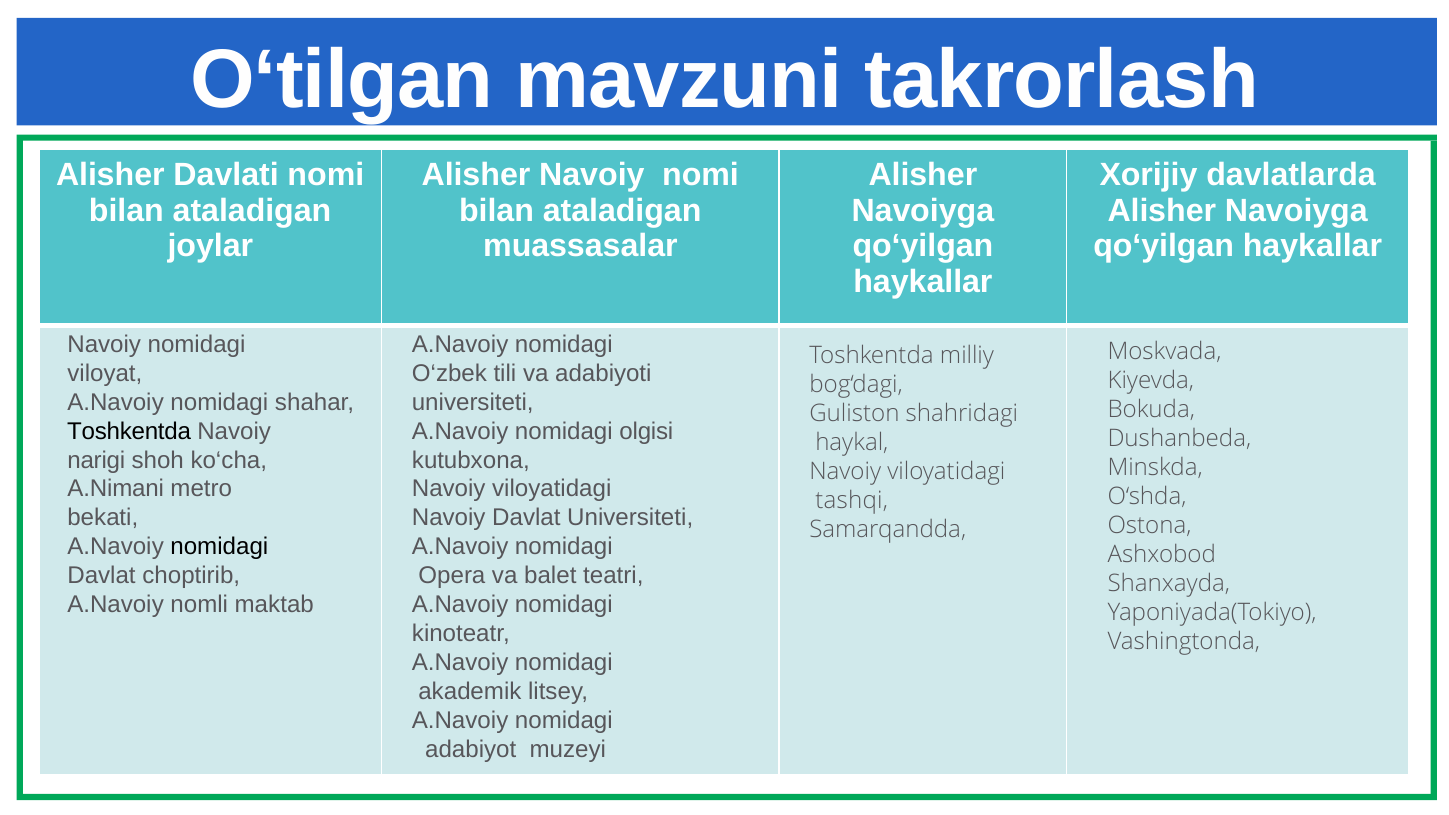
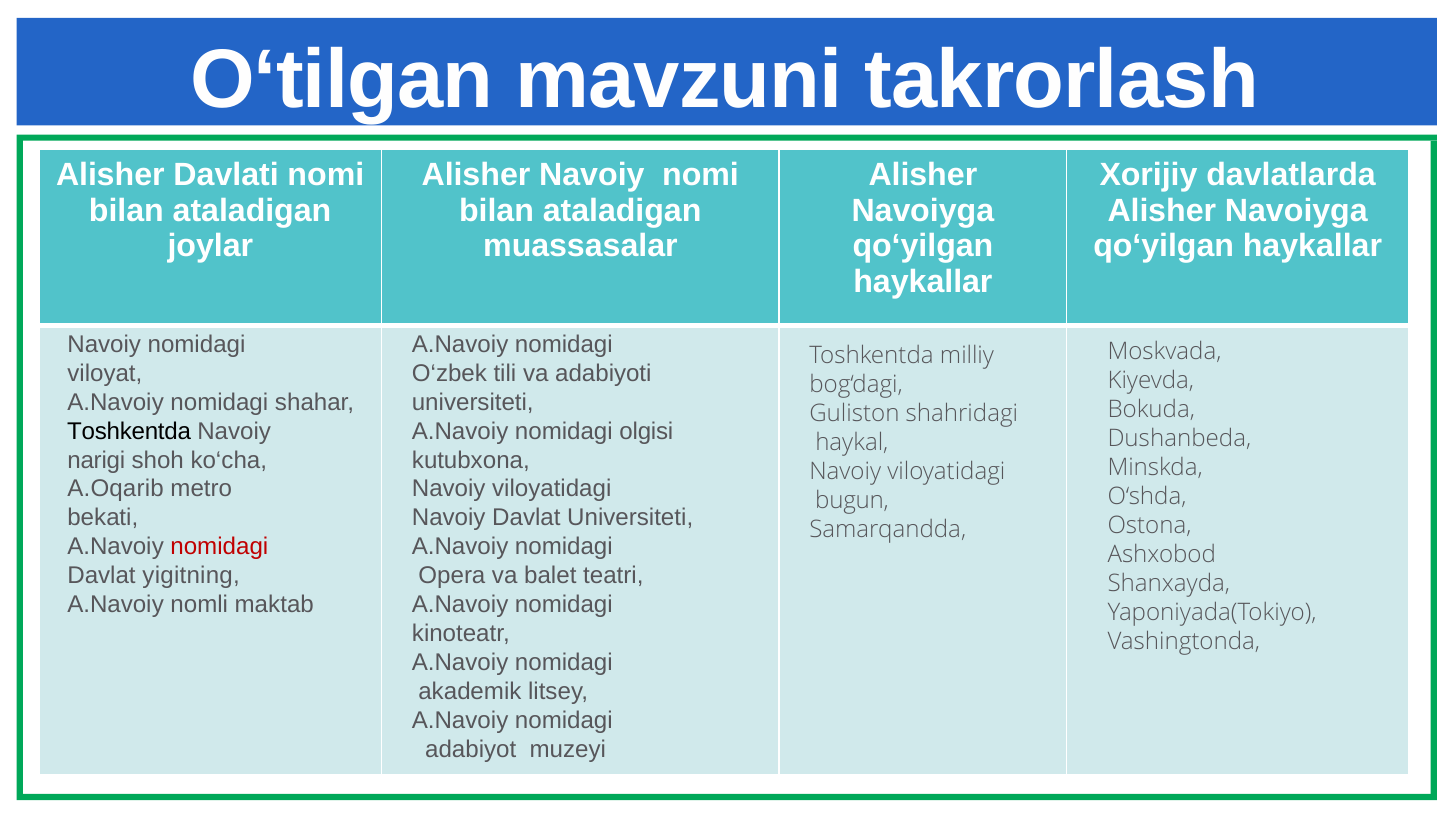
A.Nimani: A.Nimani -> A.Oqarib (116, 489)
tashqi: tashqi -> bugun (852, 500)
nomidagi colour: black -> red (219, 547)
choptirib: choptirib -> yigitning (191, 576)
